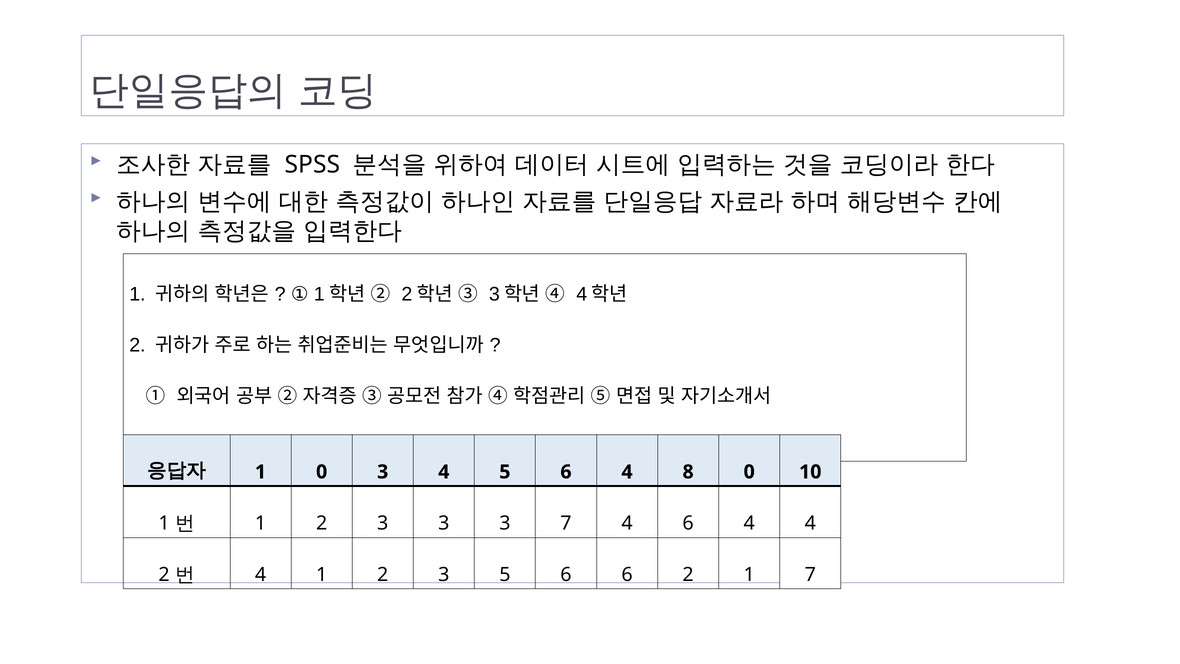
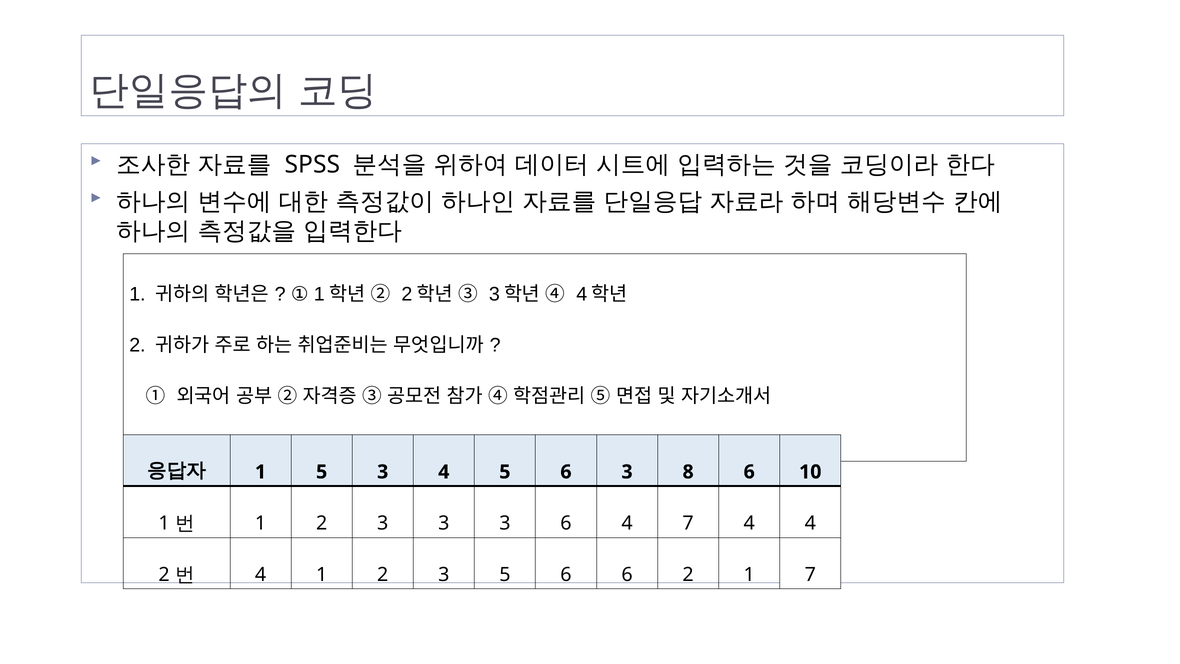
1 0: 0 -> 5 (322, 472)
5 6 4: 4 -> 3 (627, 472)
8 0: 0 -> 6 (749, 472)
3 7: 7 -> 6 (566, 523)
4 6: 6 -> 7 (688, 523)
